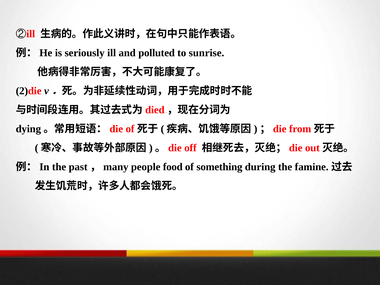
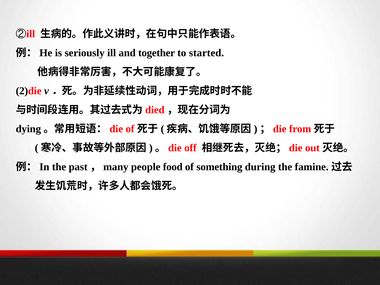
polluted: polluted -> together (157, 53)
sunrise: sunrise -> started (206, 53)
